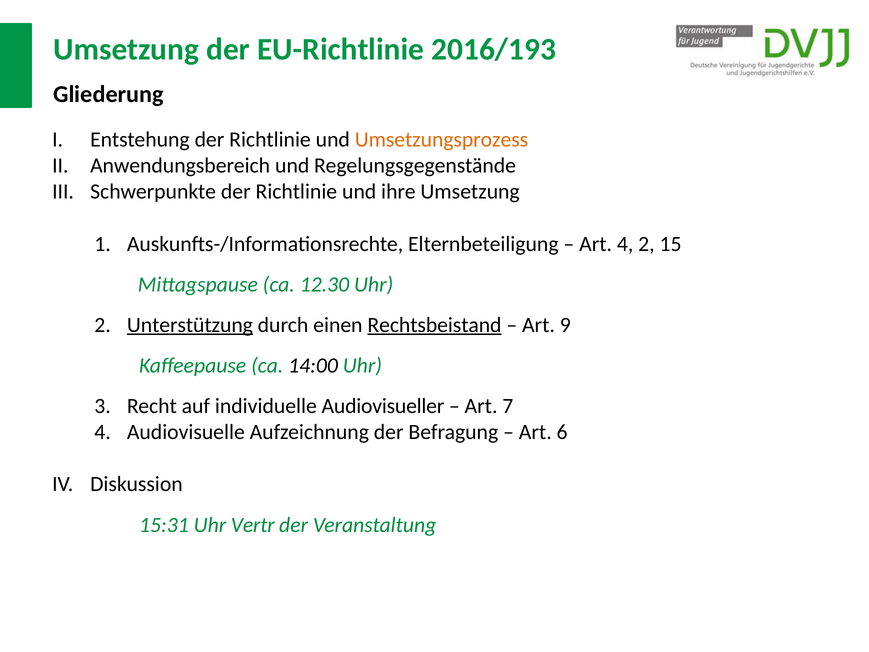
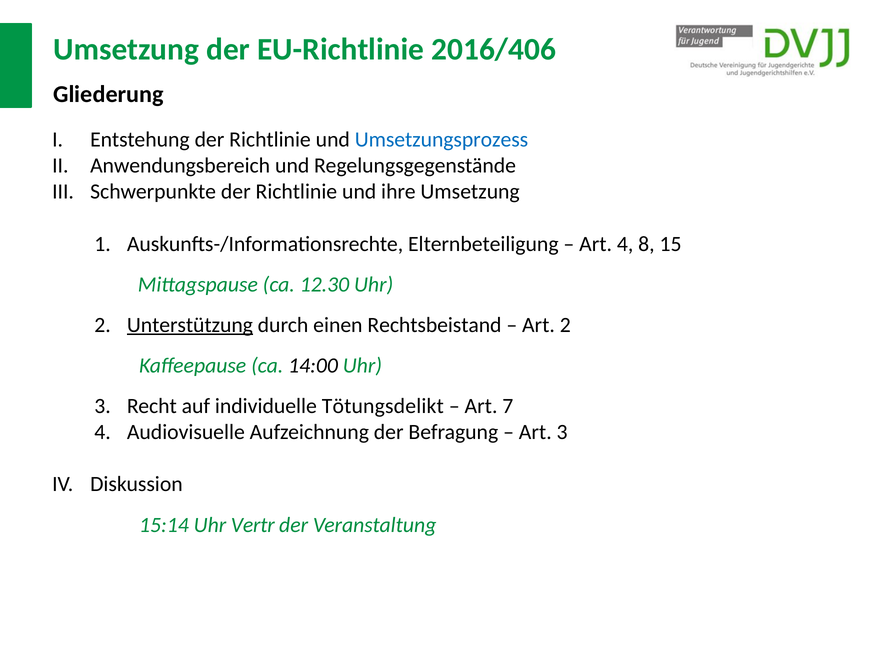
2016/193: 2016/193 -> 2016/406 (494, 49)
Umsetzungsprozess colour: orange -> blue (441, 139)
4 2: 2 -> 8 (646, 244)
Rechtsbeistand underline: present -> none (434, 325)
Art 9: 9 -> 2 (565, 325)
Audiovisueller: Audiovisueller -> Tötungsdelikt (383, 406)
Art 6: 6 -> 3 (562, 432)
15:31: 15:31 -> 15:14 (164, 525)
